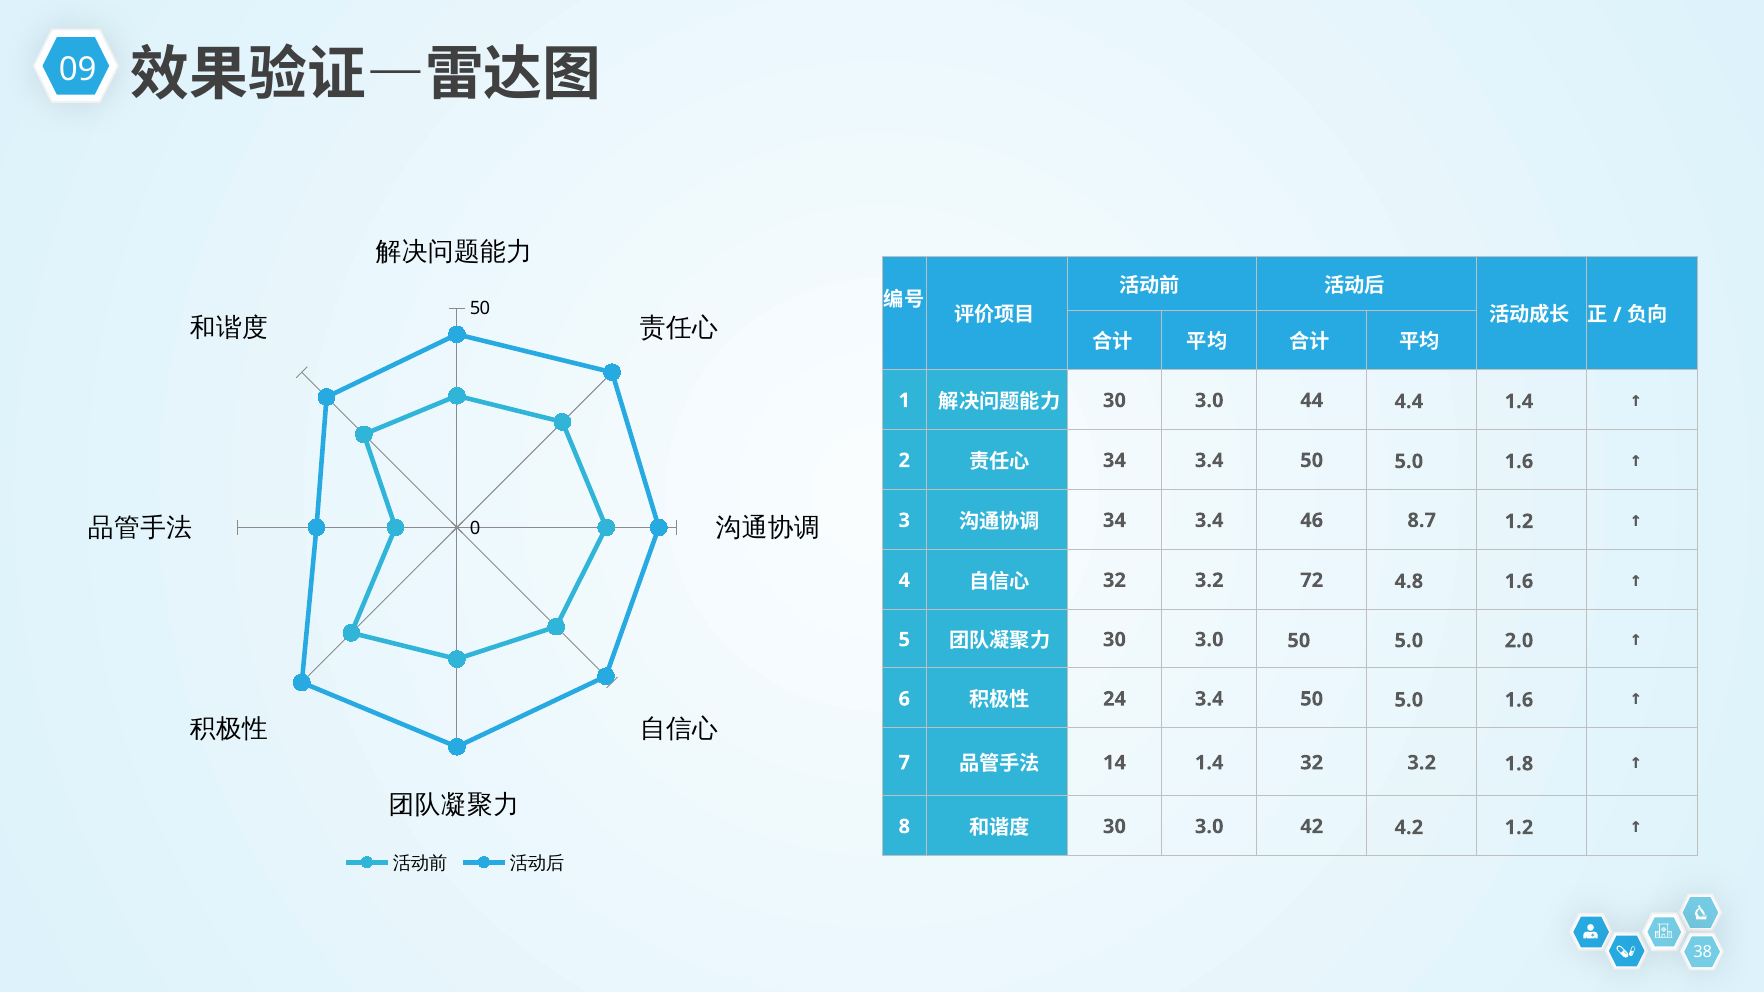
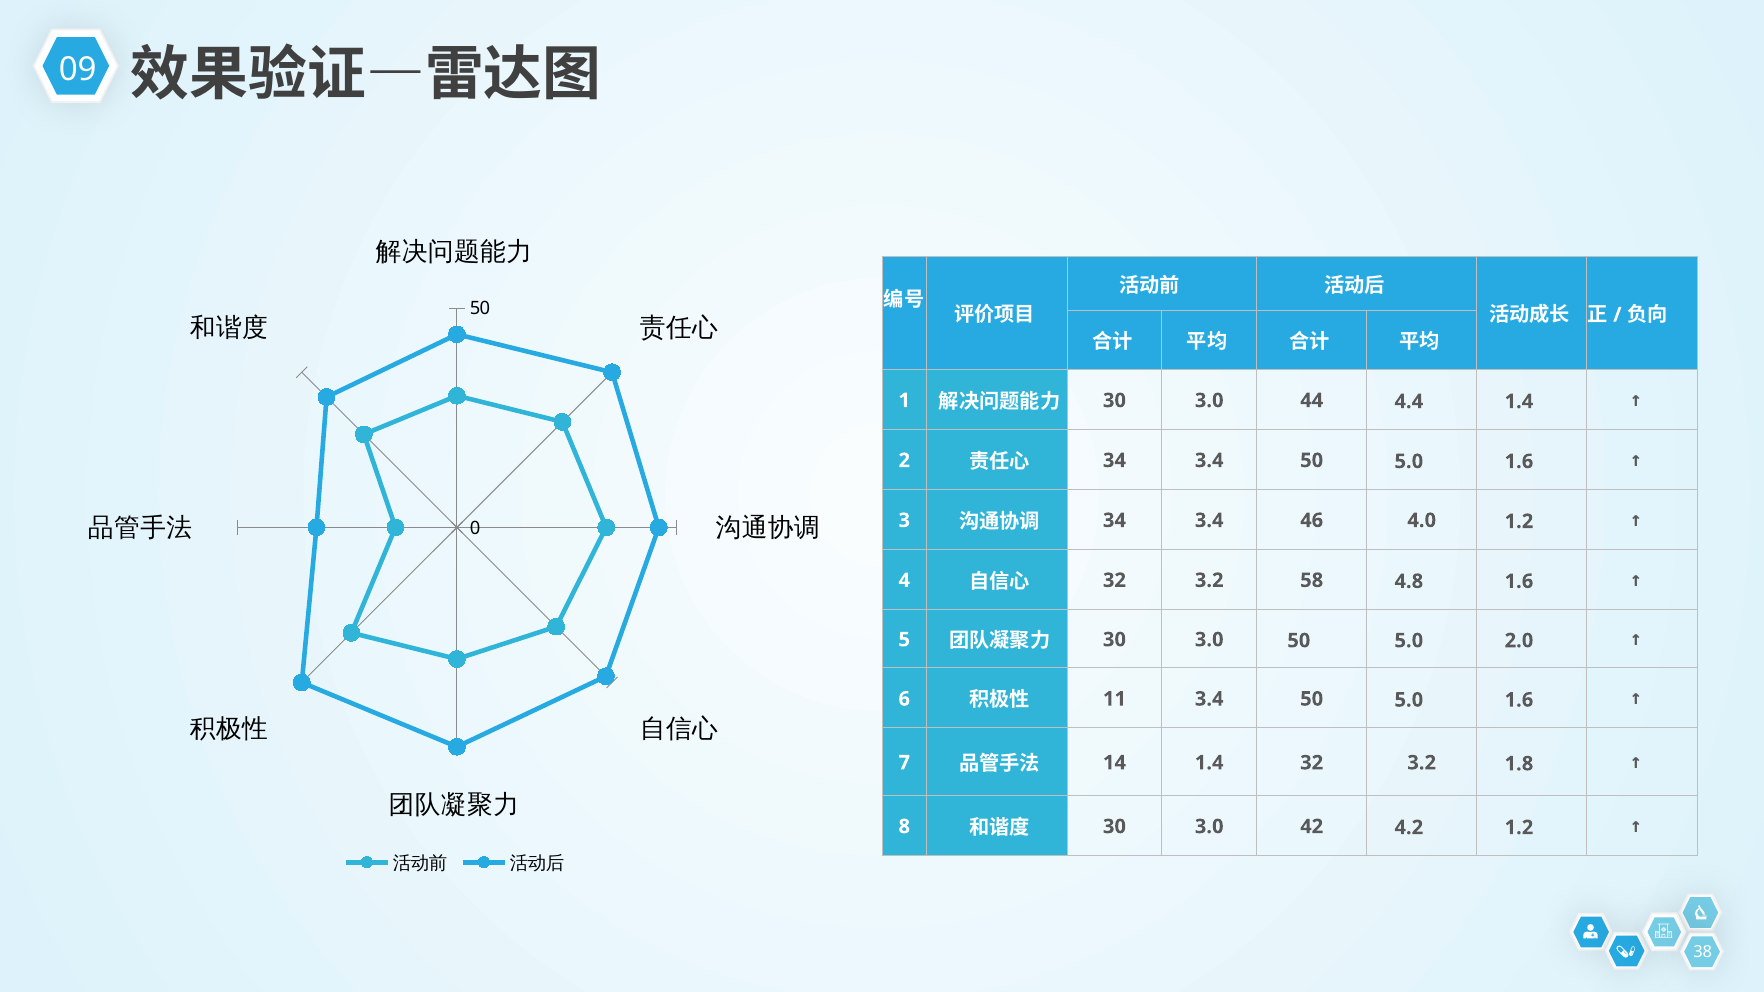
8.7: 8.7 -> 4.0 (1422, 520)
72: 72 -> 58 (1312, 580)
24: 24 -> 11 (1115, 699)
